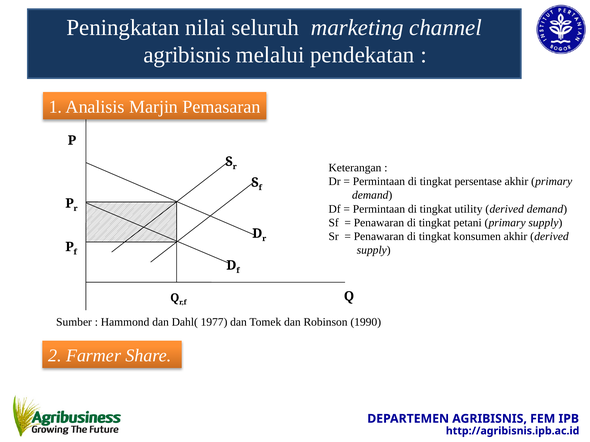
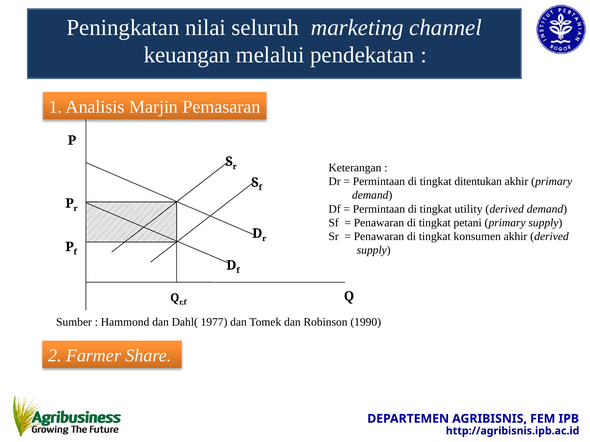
agribisnis: agribisnis -> keuangan (187, 55)
persentase: persentase -> ditentukan (478, 182)
